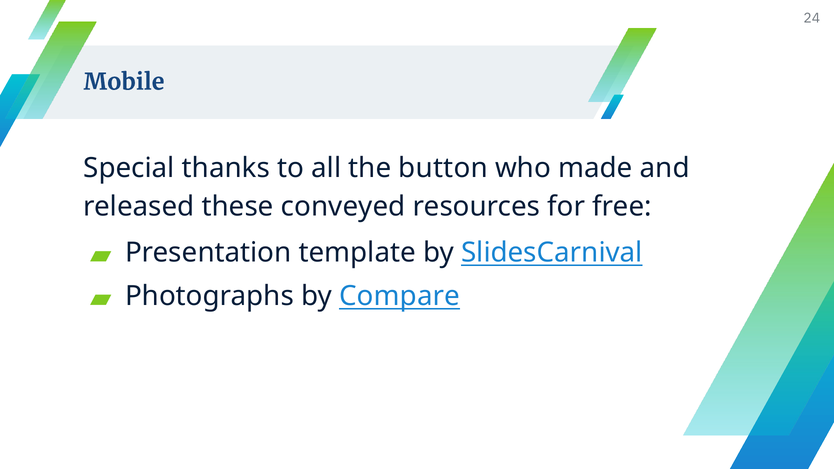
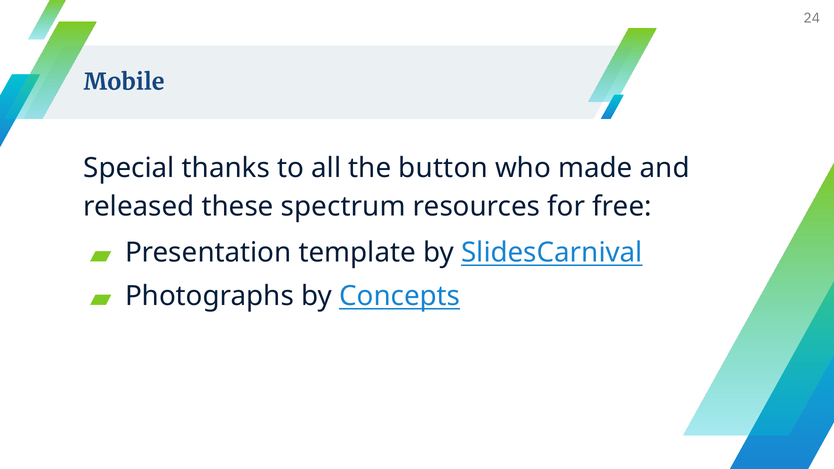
conveyed: conveyed -> spectrum (343, 206)
Compare: Compare -> Concepts (400, 296)
